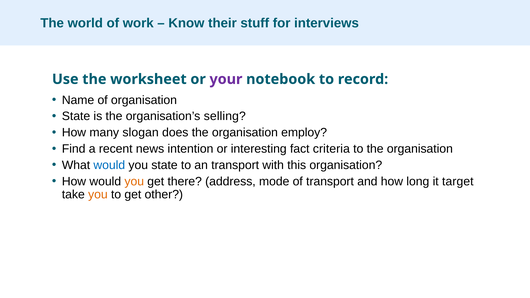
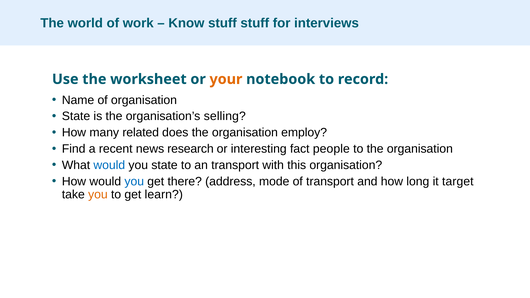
Know their: their -> stuff (222, 23)
your colour: purple -> orange (226, 79)
slogan: slogan -> related (141, 133)
intention: intention -> research (191, 149)
criteria: criteria -> people (331, 149)
you colour: orange -> blue (134, 181)
other: other -> learn (164, 195)
